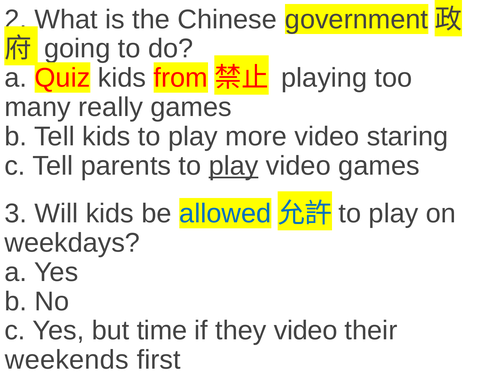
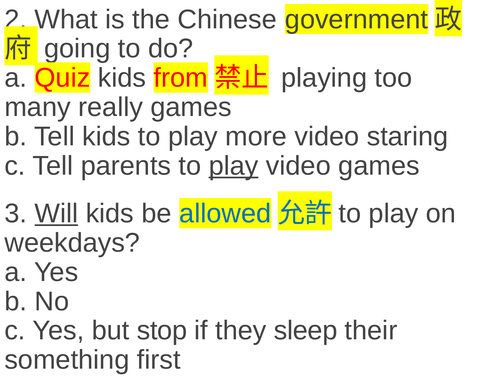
Will underline: none -> present (56, 214)
time: time -> stop (162, 331)
they video: video -> sleep (306, 331)
weekends: weekends -> something (67, 360)
